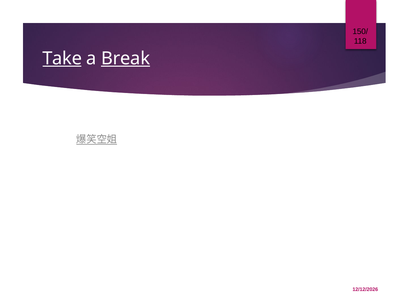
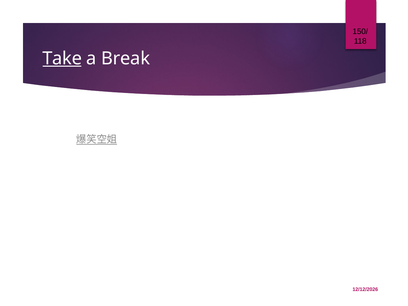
Break underline: present -> none (126, 58)
